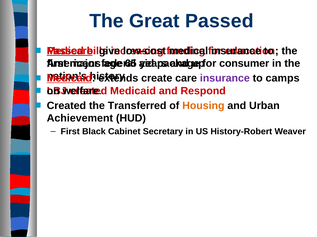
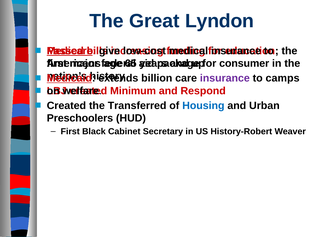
Great Passed: Passed -> Lyndon (220, 21)
create: create -> billion (157, 78)
Medicaid: Medicaid -> Minimum (133, 91)
Housing colour: orange -> blue (203, 106)
Achievement: Achievement -> Preschoolers (80, 119)
